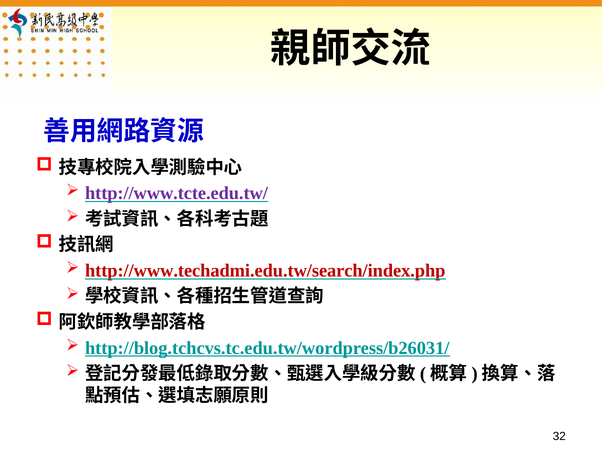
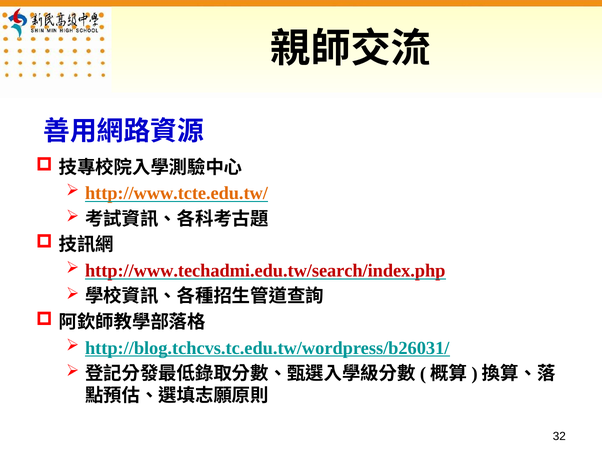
http://www.tcte.edu.tw/ colour: purple -> orange (176, 193)
